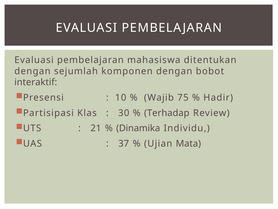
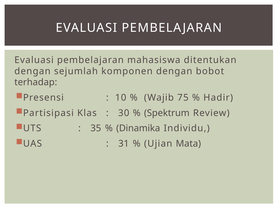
interaktif: interaktif -> terhadap (36, 82)
Terhadap: Terhadap -> Spektrum (167, 113)
21: 21 -> 35 (96, 128)
37: 37 -> 31 (124, 143)
